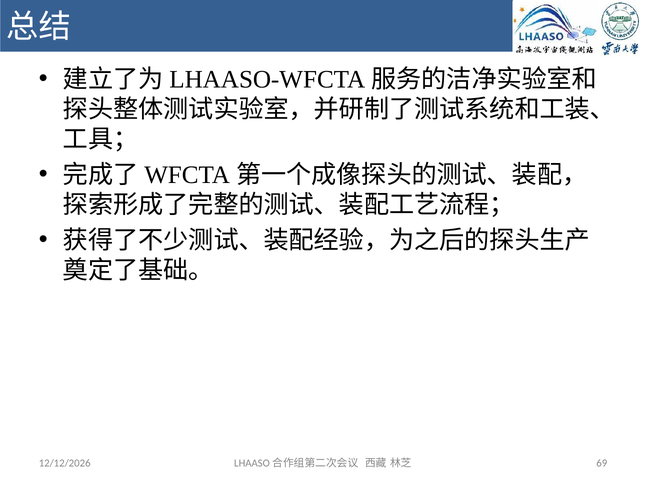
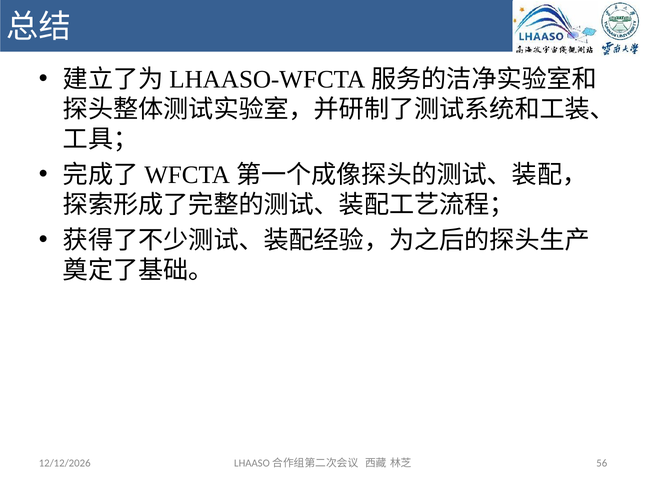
69: 69 -> 56 (602, 463)
